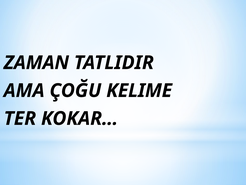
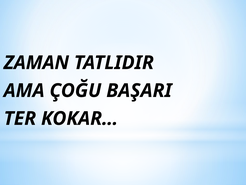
KELIME: KELIME -> BAŞARI (139, 90)
